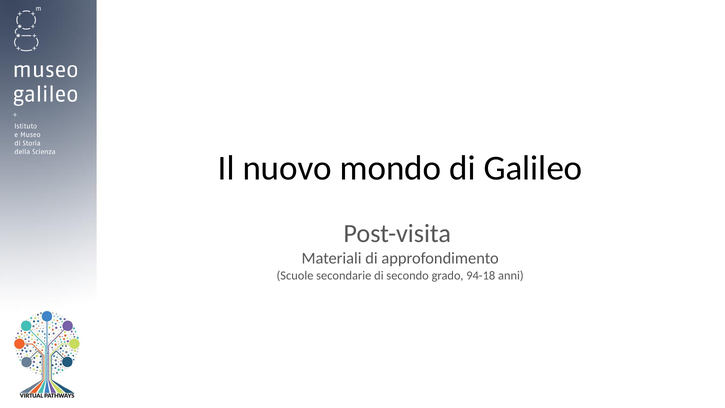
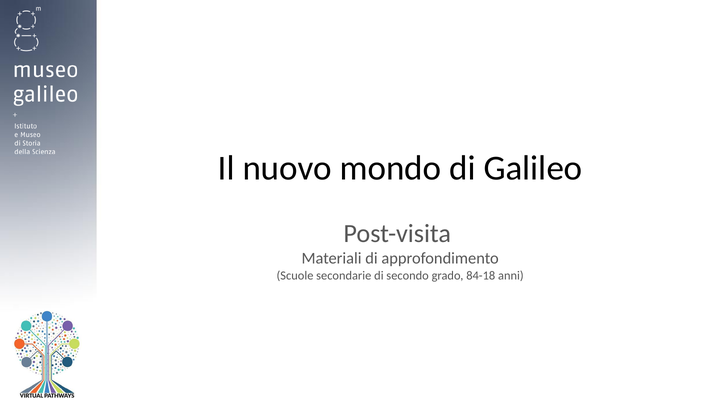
94-18: 94-18 -> 84-18 (481, 275)
